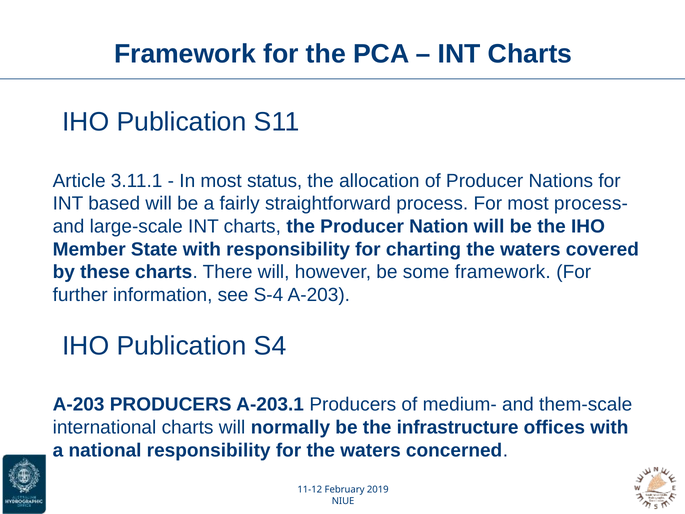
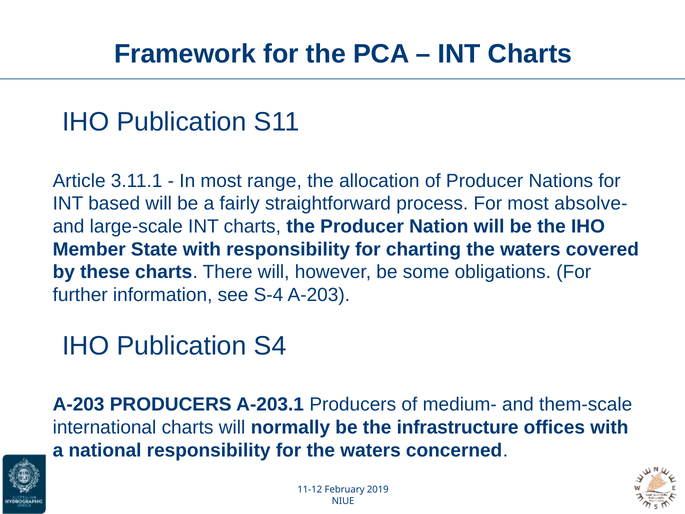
status: status -> range (274, 181)
process-: process- -> absolve- (591, 203)
some framework: framework -> obligations (503, 272)
